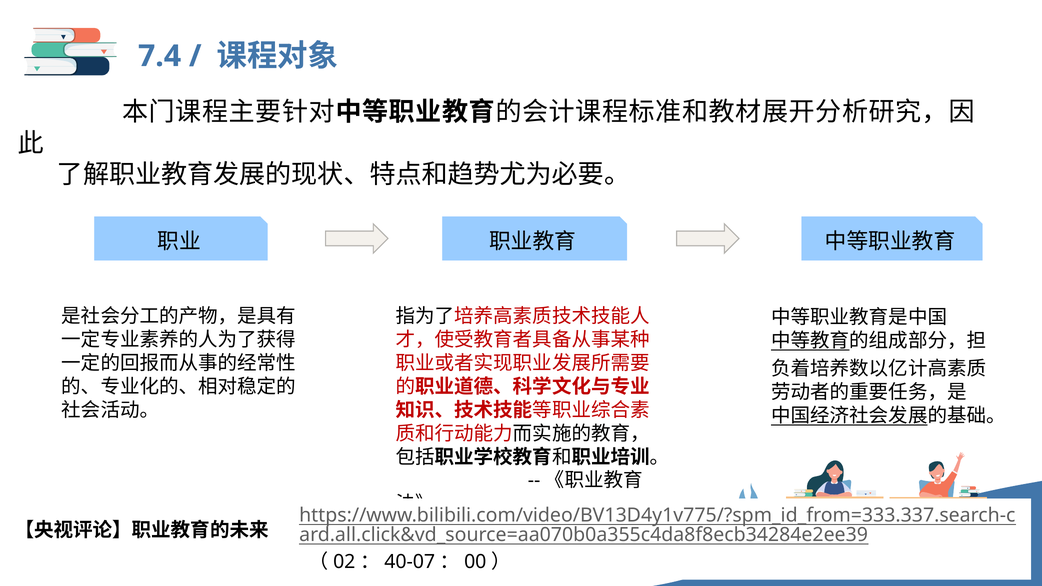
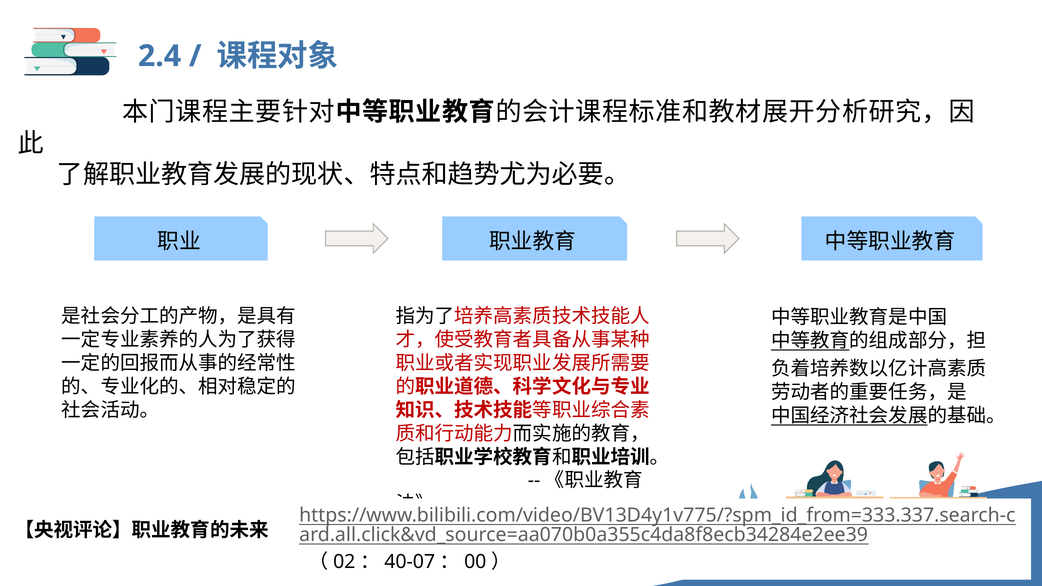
7.4: 7.4 -> 2.4 (160, 56)
